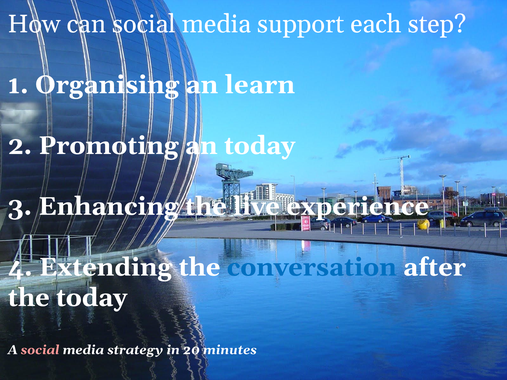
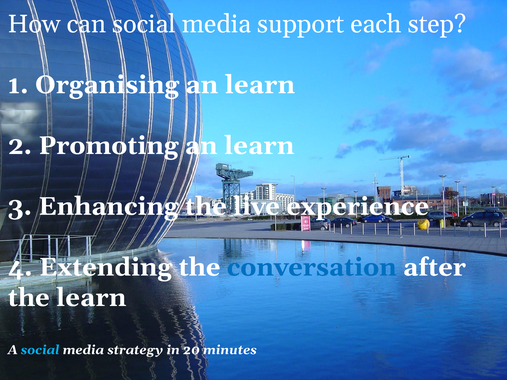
Promoting an today: today -> learn (259, 146)
the today: today -> learn (91, 298)
social colour: pink -> light blue (40, 350)
